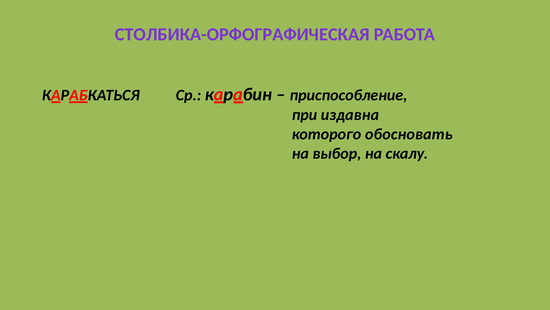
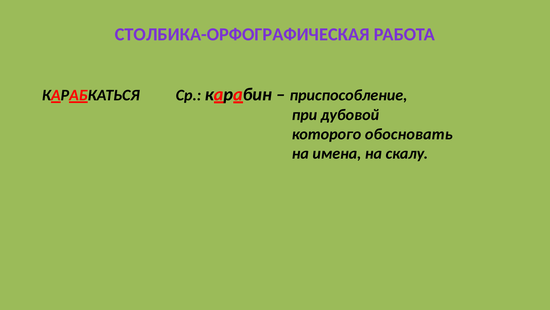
издавна: издавна -> дубовой (350, 115)
выбор: выбор -> имена (337, 153)
